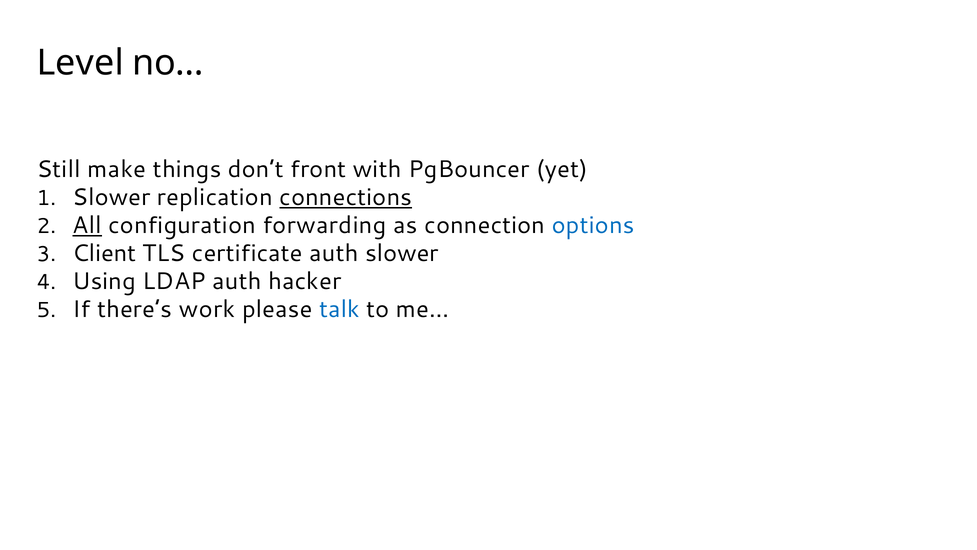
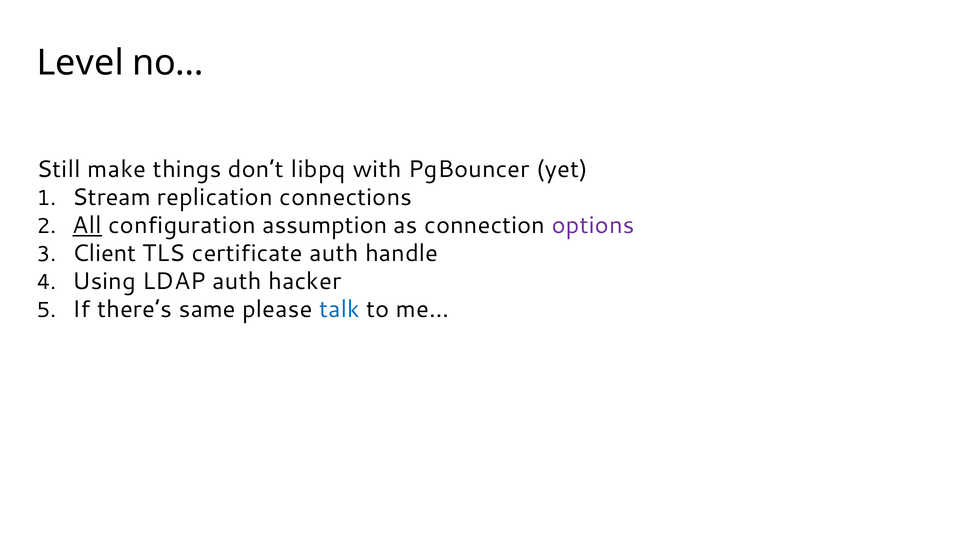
front: front -> libpq (318, 169)
Slower: Slower -> Stream (112, 197)
connections underline: present -> none (346, 197)
forwarding: forwarding -> assumption (325, 225)
options colour: blue -> purple (593, 225)
auth slower: slower -> handle (402, 253)
work: work -> same (207, 309)
